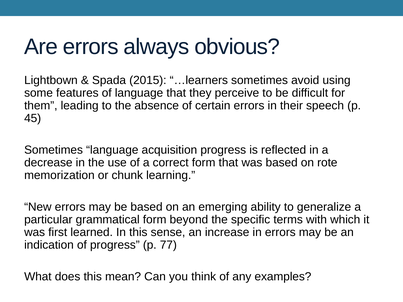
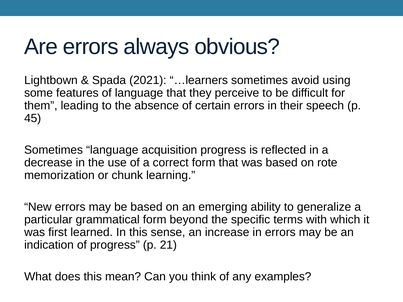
2015: 2015 -> 2021 (148, 80)
77: 77 -> 21 (168, 245)
